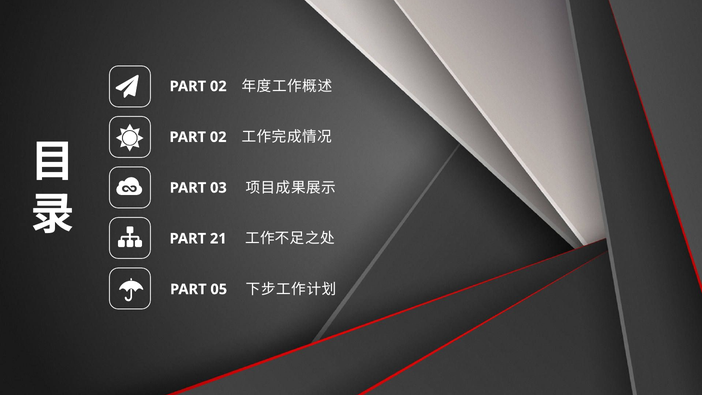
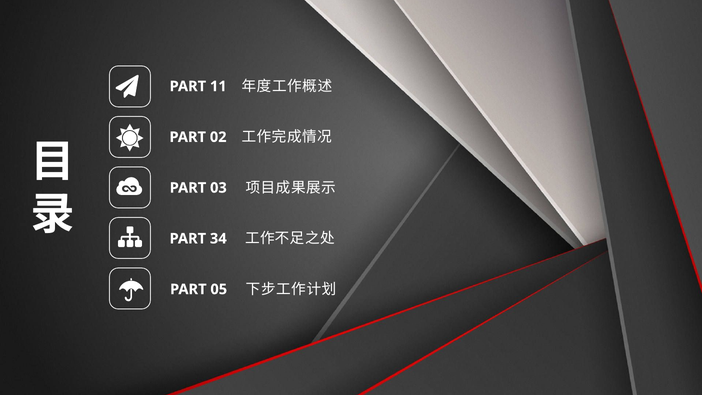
02: 02 -> 11 (218, 86)
21: 21 -> 34 (218, 239)
